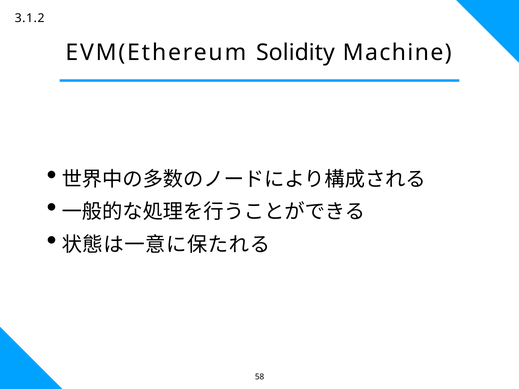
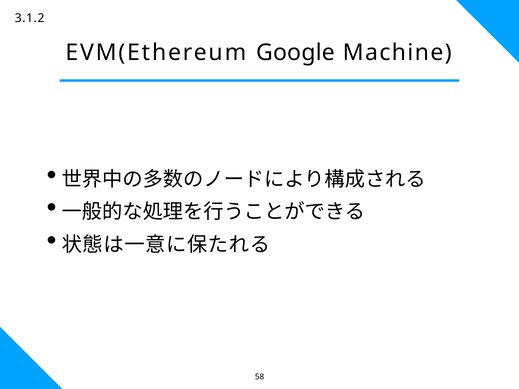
Solidity: Solidity -> Google (295, 53)
